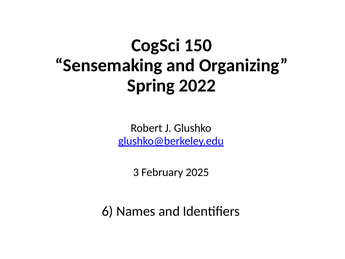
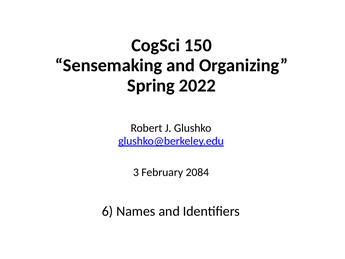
2025: 2025 -> 2084 (197, 172)
